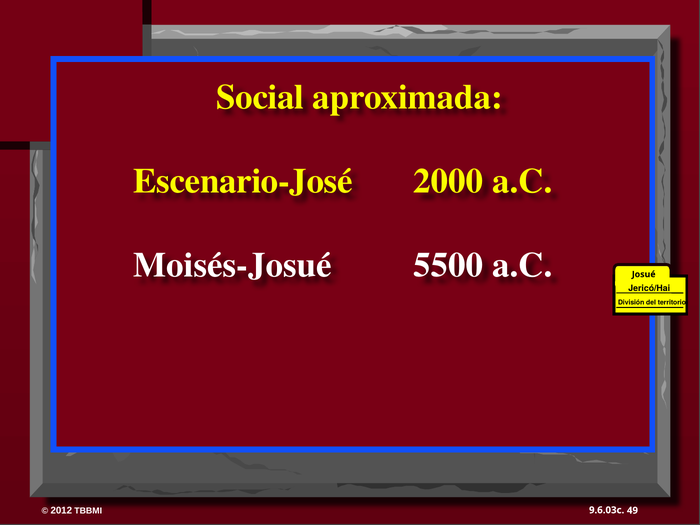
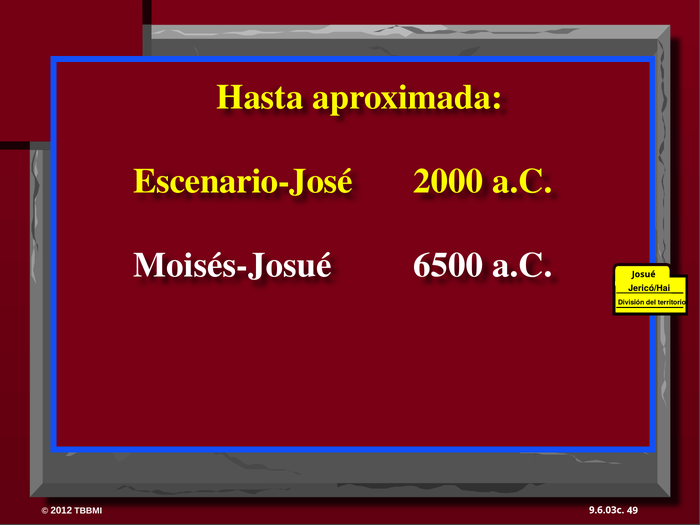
Social: Social -> Hasta (260, 97)
5500: 5500 -> 6500 (448, 265)
